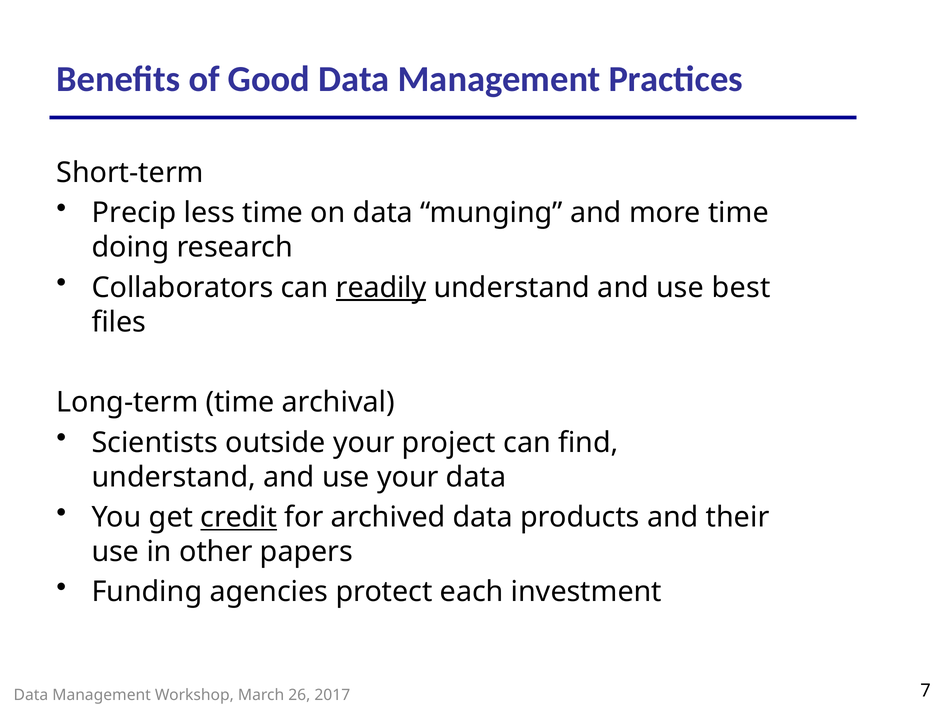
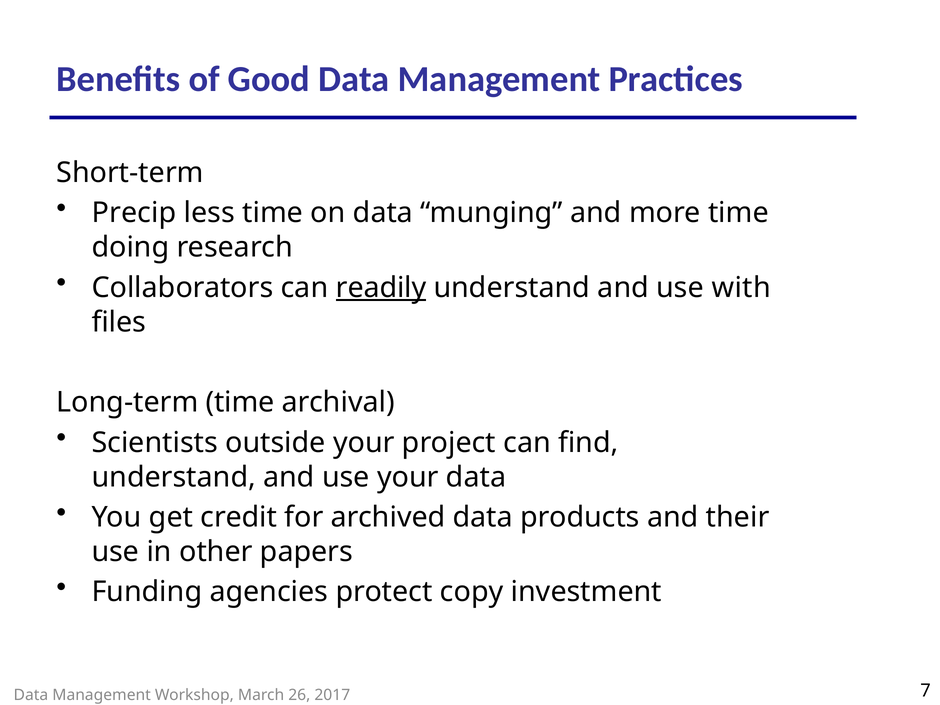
best: best -> with (741, 288)
credit underline: present -> none (239, 517)
each: each -> copy (472, 592)
